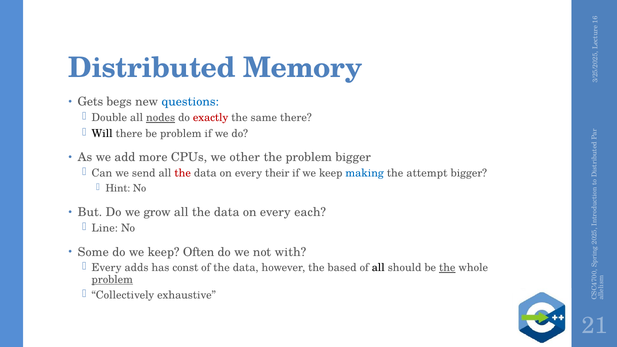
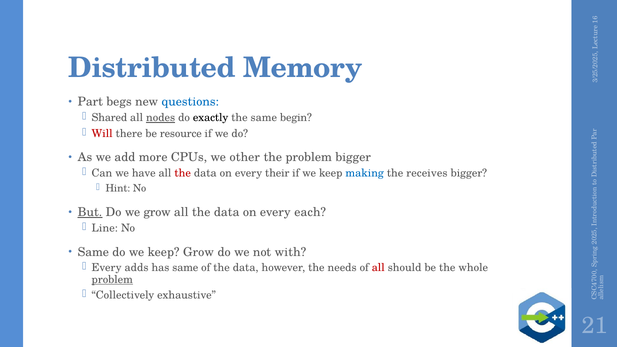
Gets: Gets -> Part (90, 102)
Double: Double -> Shared (109, 118)
exactly colour: red -> black (211, 118)
same there: there -> begin (296, 118)
Will colour: black -> red (102, 133)
be problem: problem -> resource (181, 133)
send: send -> have (144, 173)
attempt: attempt -> receives (427, 173)
But underline: none -> present (90, 212)
Some: Some -> Same (93, 252)
keep Often: Often -> Grow (198, 252)
has const: const -> same (185, 268)
based: based -> needs (342, 268)
all colour: black -> red (378, 268)
the underline: present -> none (447, 268)
